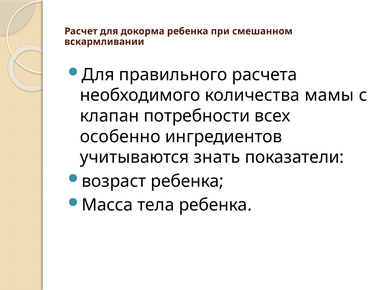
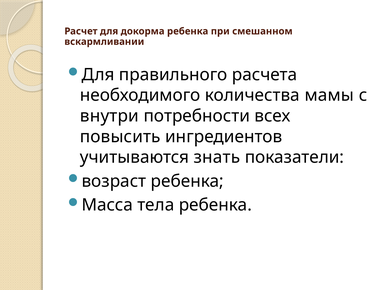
клапан: клапан -> внутри (109, 116)
особенно: особенно -> повысить (120, 136)
